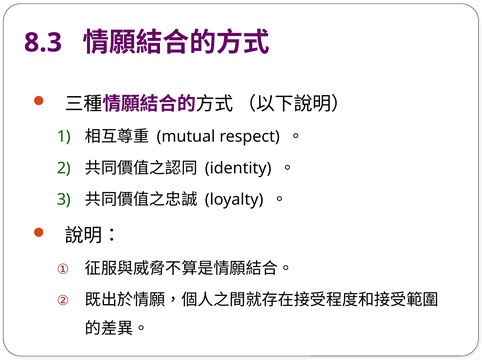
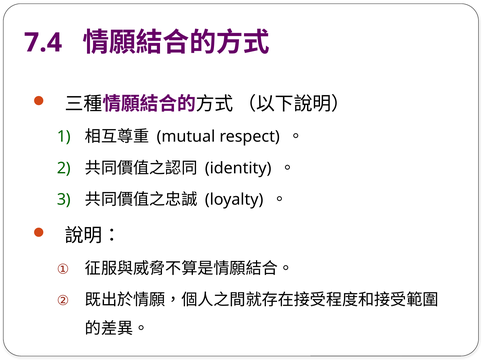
8.3: 8.3 -> 7.4 (43, 43)
